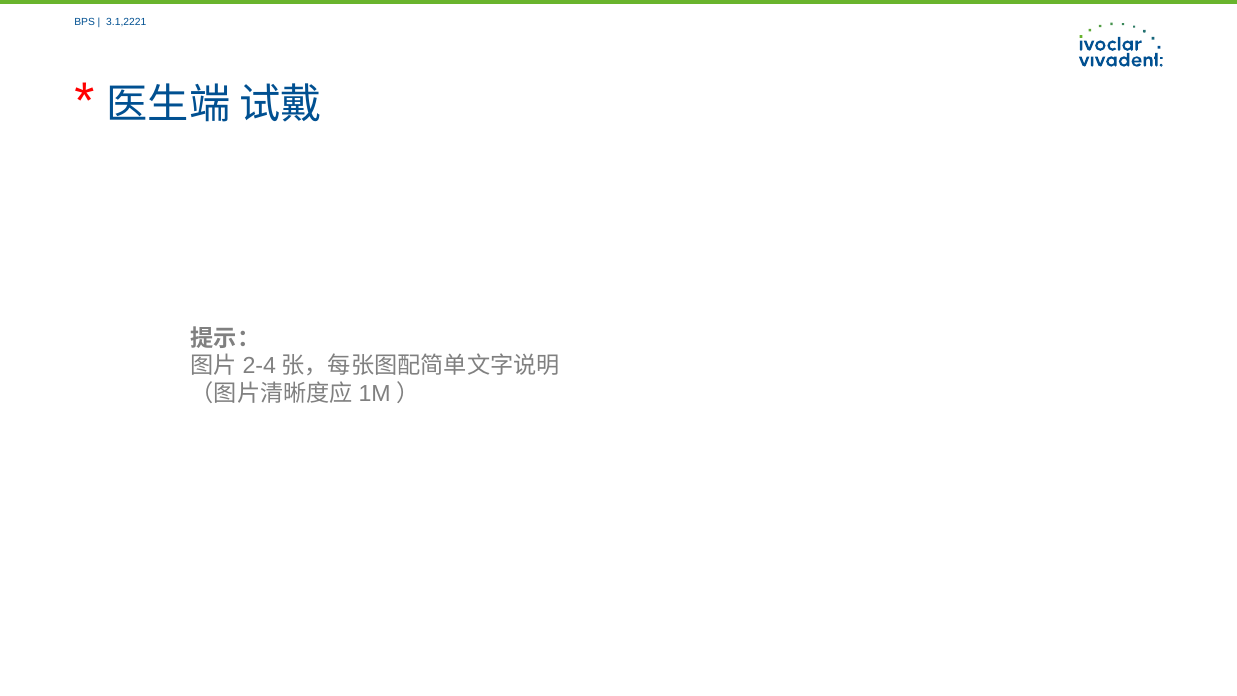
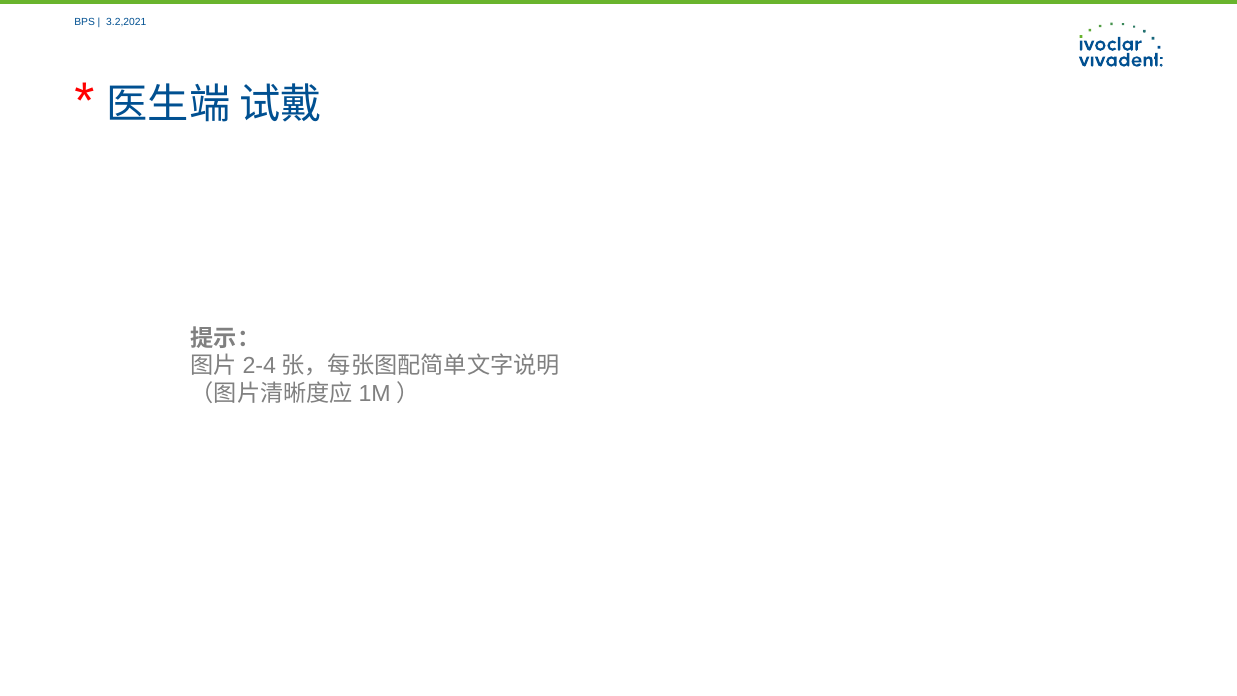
3.1,2221: 3.1,2221 -> 3.2,2021 (126, 22)
